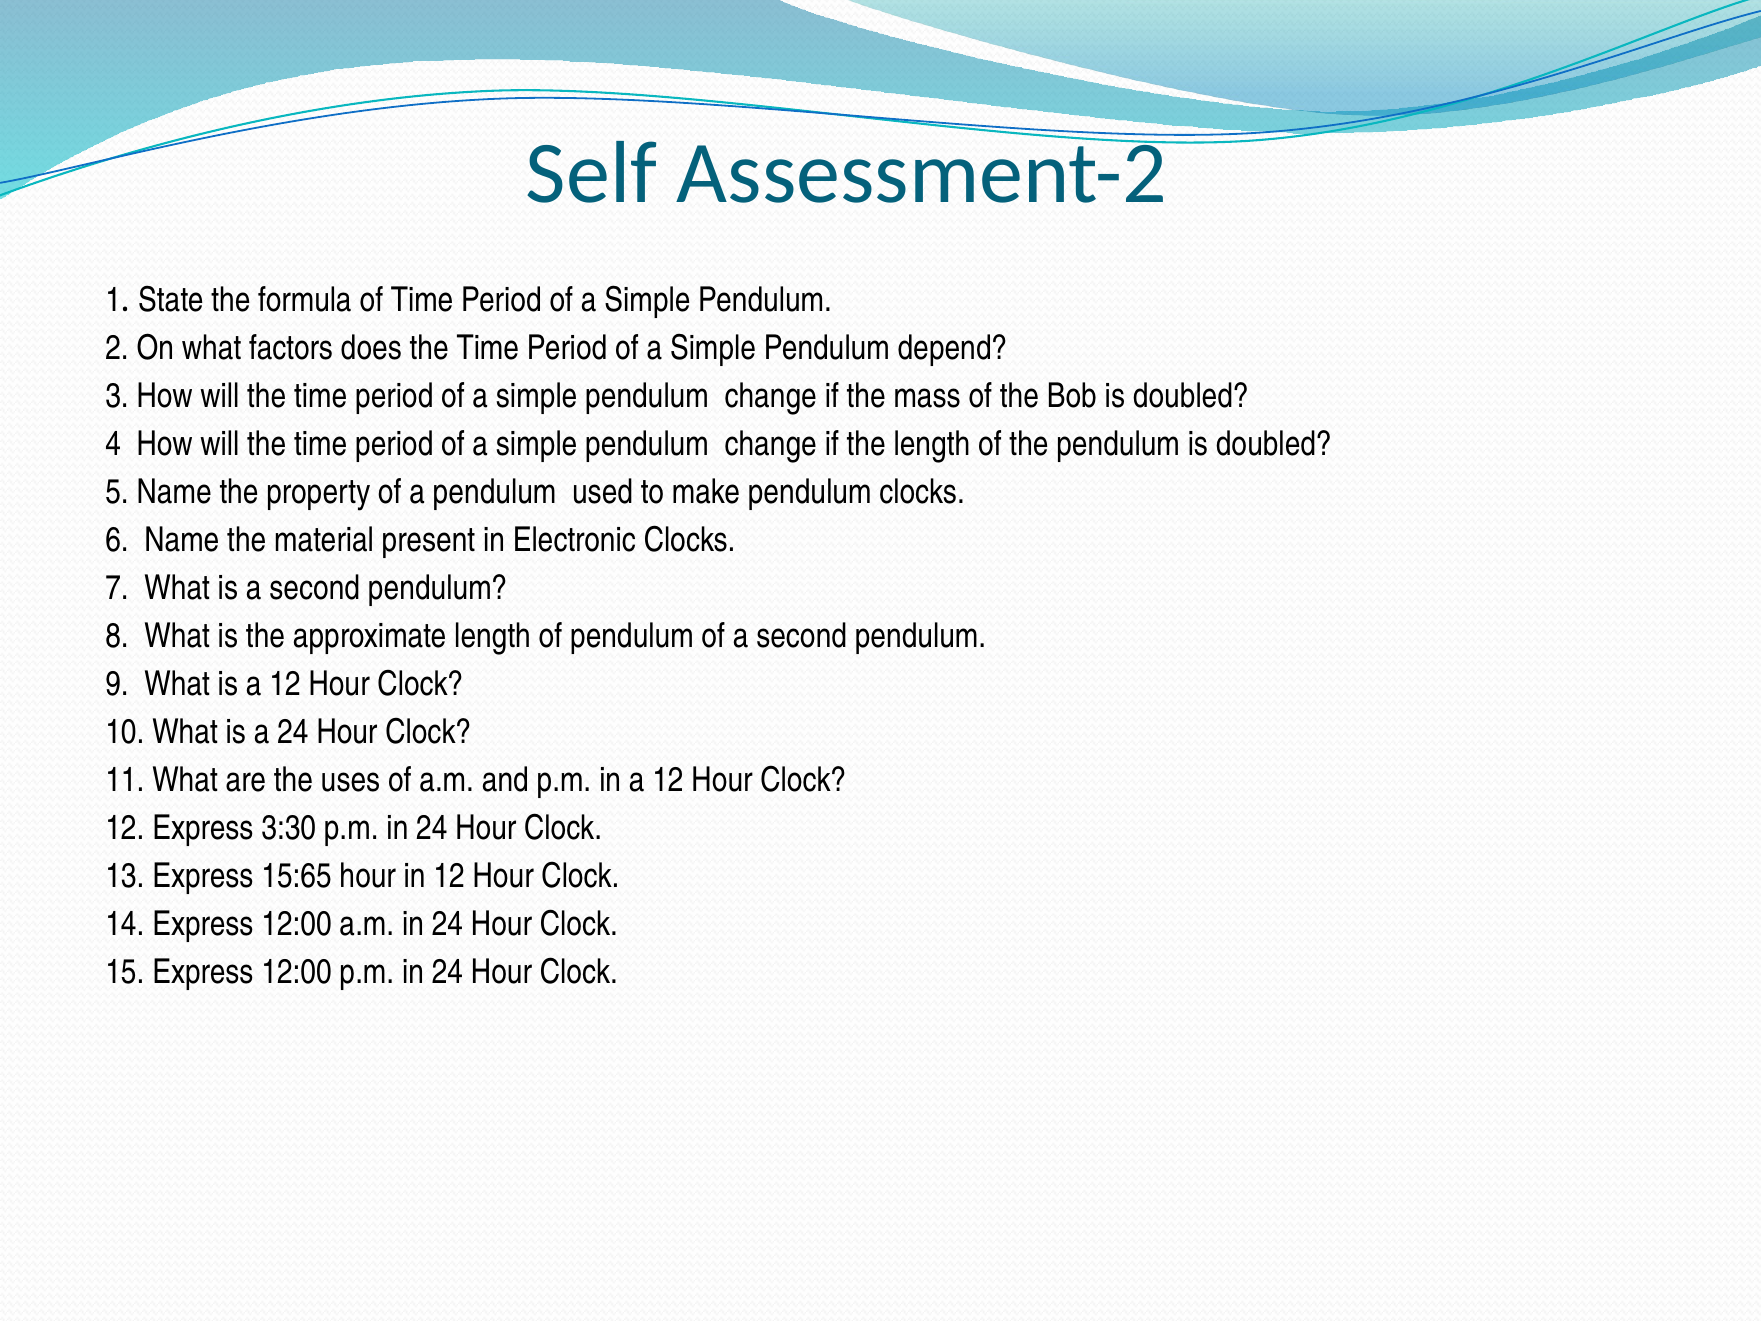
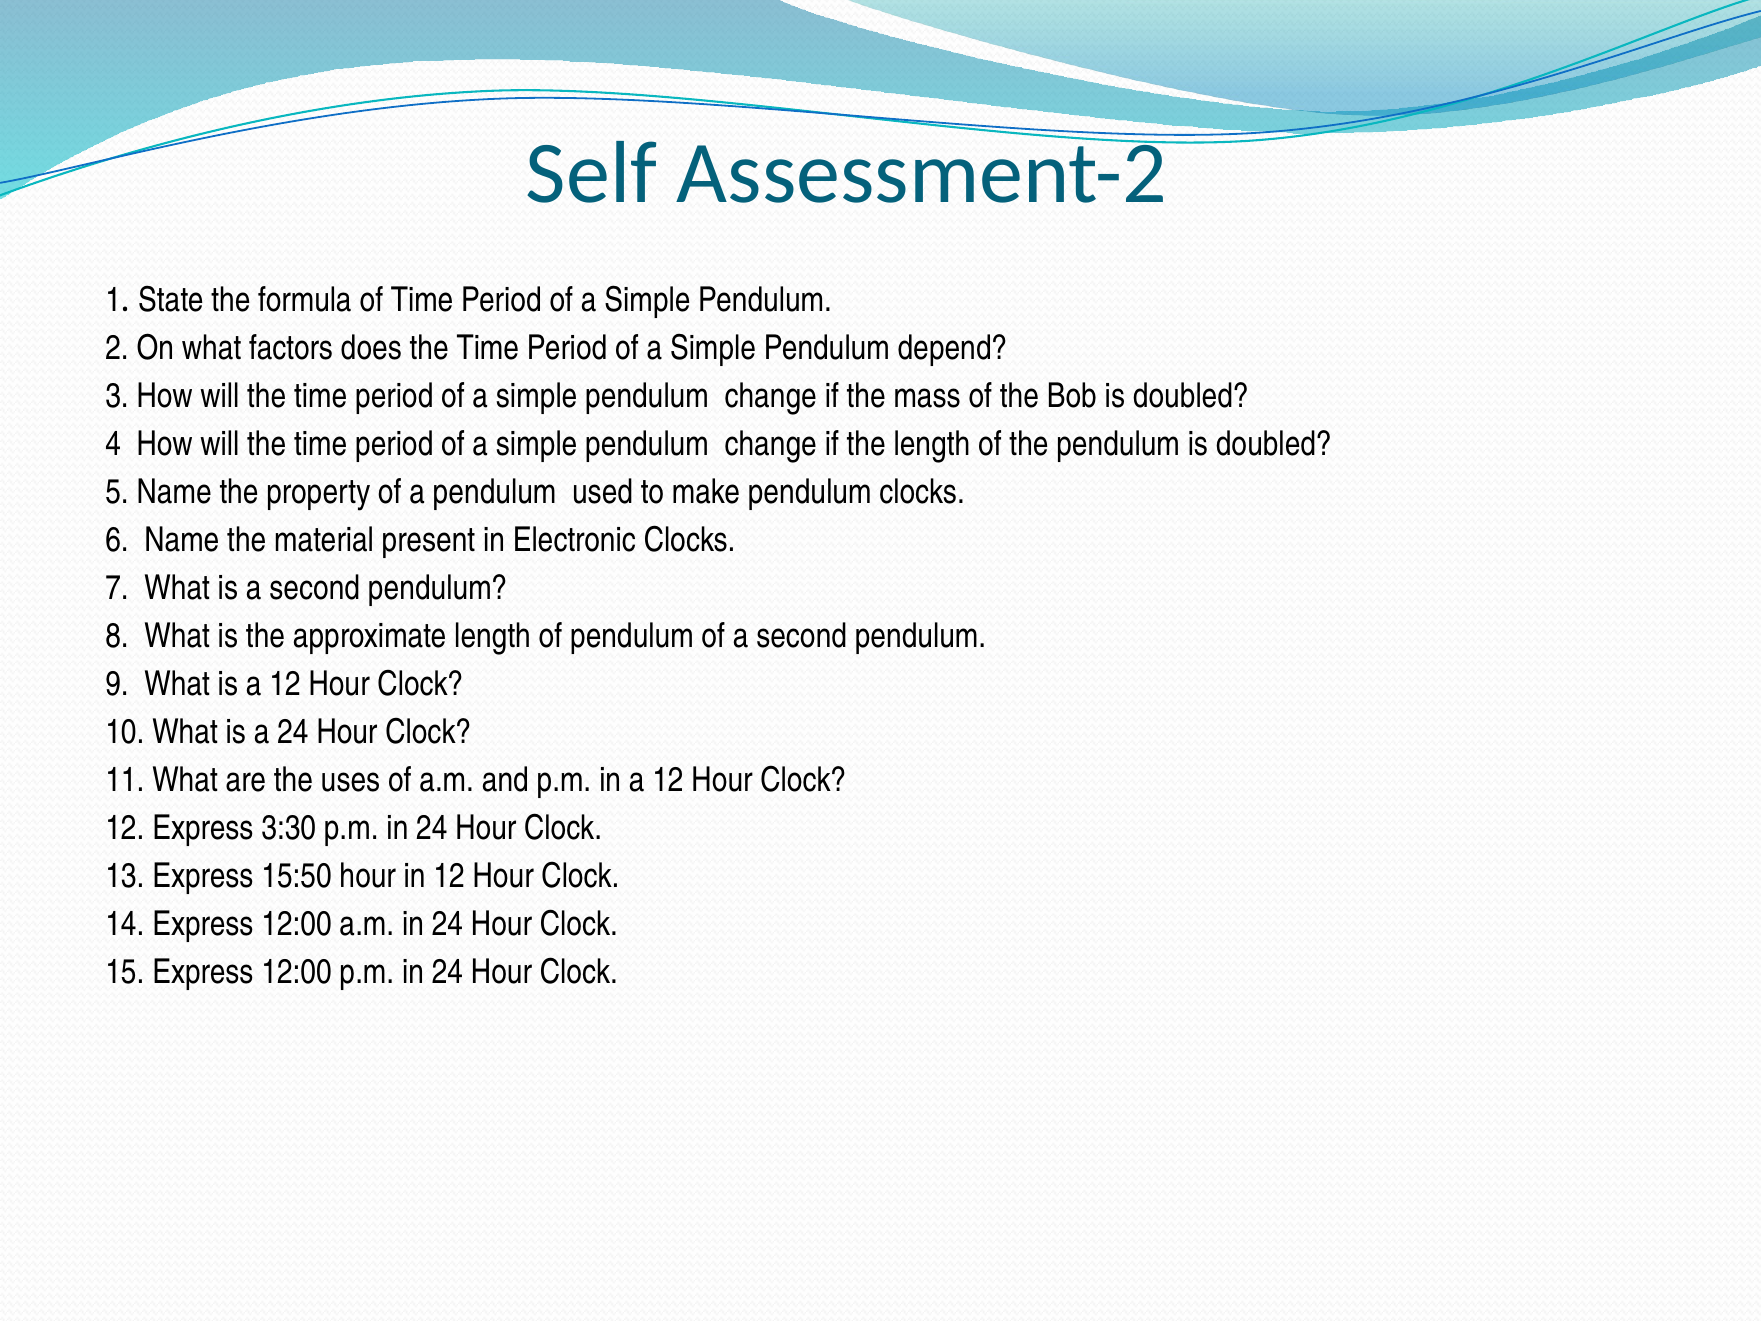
15:65: 15:65 -> 15:50 (297, 876)
